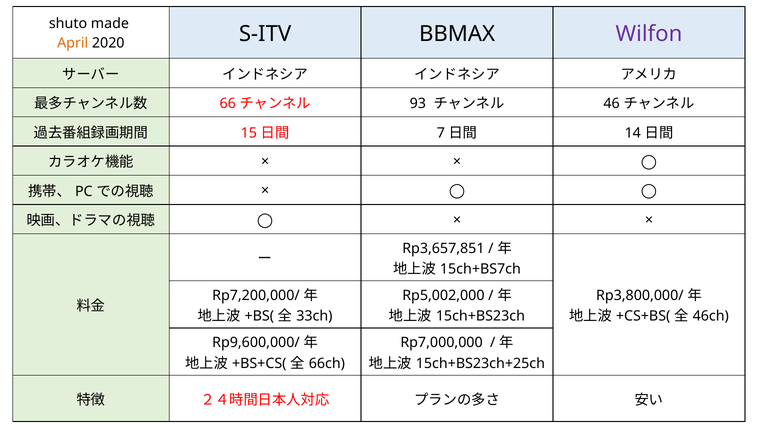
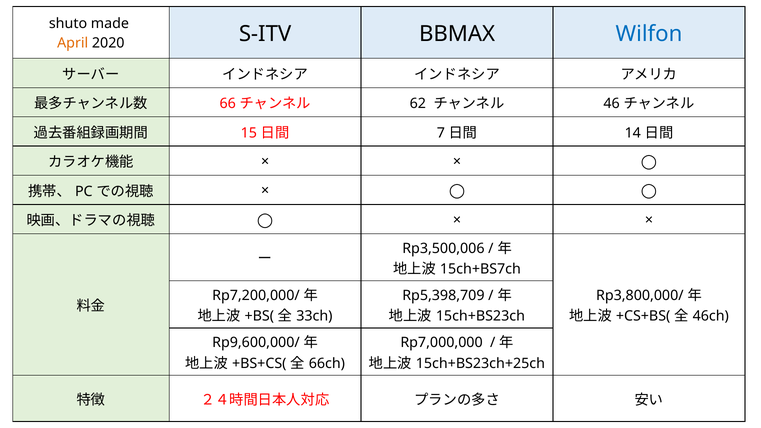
Wilfon colour: purple -> blue (649, 34)
93: 93 -> 62 (418, 104)
Rp3,657,851: Rp3,657,851 -> Rp3,500,006 (443, 248)
Rp5,002,000: Rp5,002,000 -> Rp5,398,709 (443, 296)
